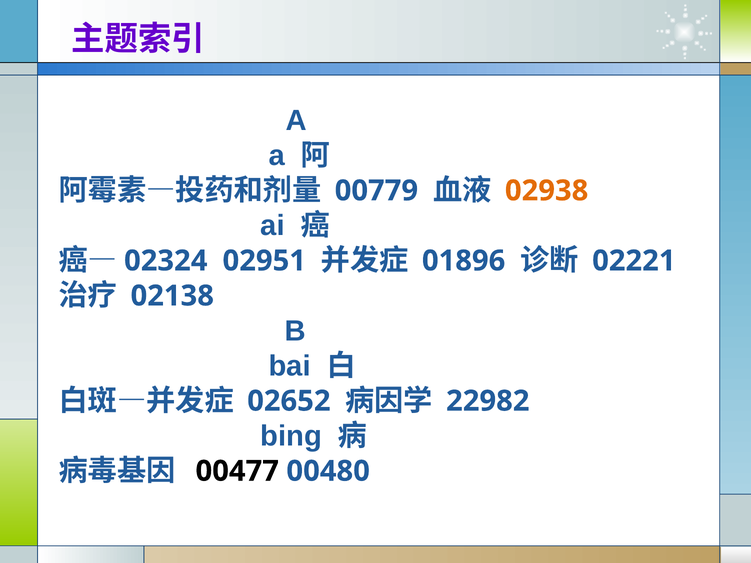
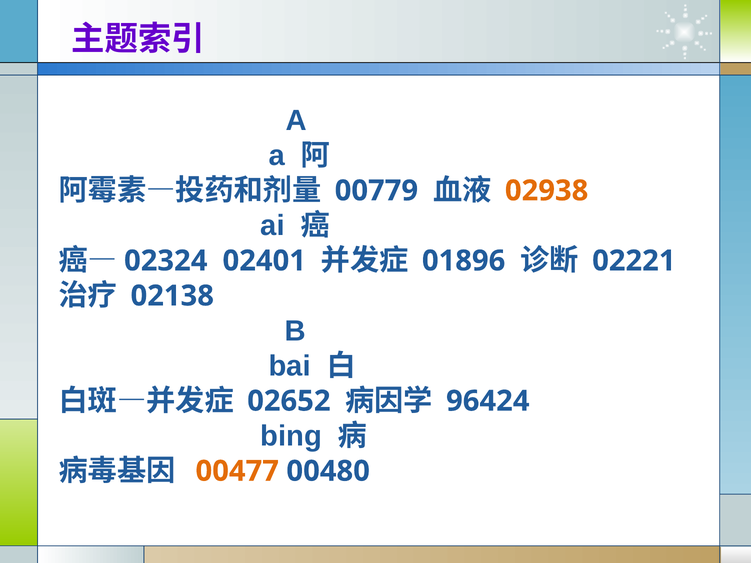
02951: 02951 -> 02401 (264, 261)
22982: 22982 -> 96424 (488, 401)
00477 colour: black -> orange (237, 471)
